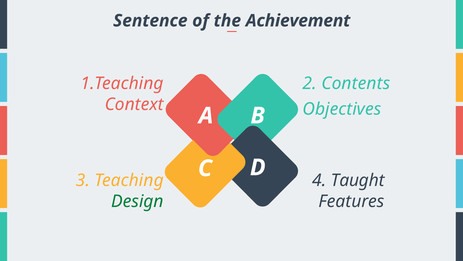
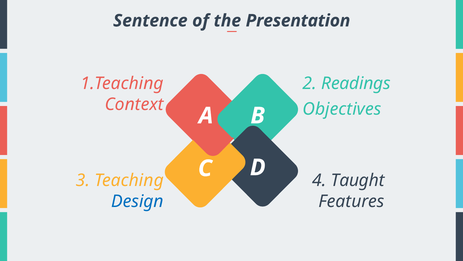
Achievement: Achievement -> Presentation (298, 21)
Contents: Contents -> Readings (356, 83)
Design colour: green -> blue (137, 201)
